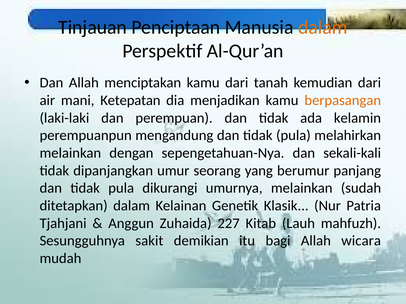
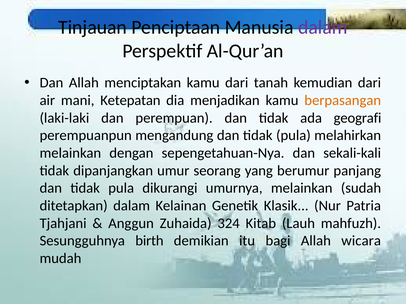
dalam colour: orange -> purple (323, 27)
kelamin: kelamin -> geografi (358, 118)
227: 227 -> 324 (229, 224)
sakit: sakit -> birth (149, 241)
